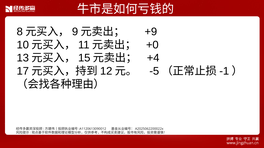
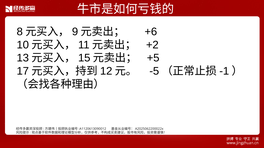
+9: +9 -> +6 (151, 32)
+0: +0 -> +2 (152, 45)
+4: +4 -> +5 (153, 58)
